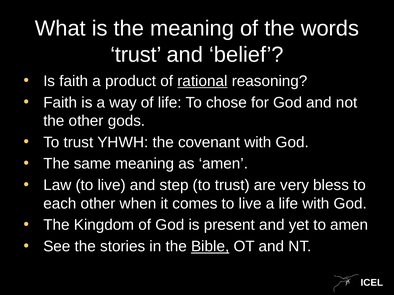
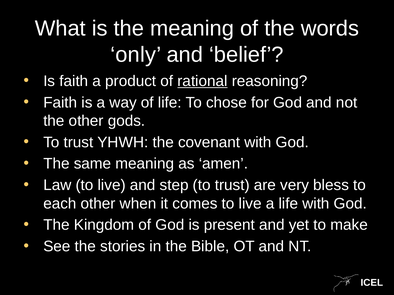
trust: trust -> only (136, 55)
to amen: amen -> make (349, 225)
Bible underline: present -> none (210, 247)
